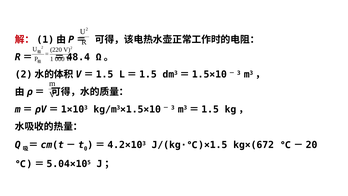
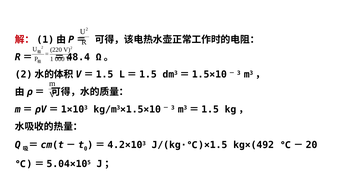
kg×(672: kg×(672 -> kg×(492 (254, 145)
